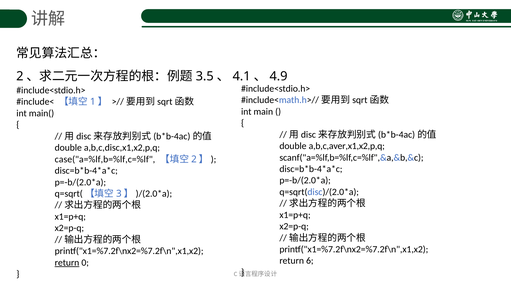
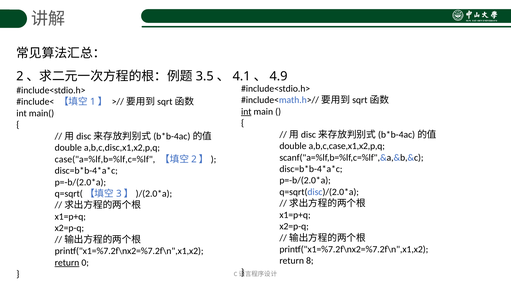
int underline: none -> present (246, 112)
a,b,c,aver,x1,x2,p,q: a,b,c,aver,x1,x2,p,q -> a,b,c,case,x1,x2,p,q (347, 146)
6: 6 -> 8 (310, 261)
